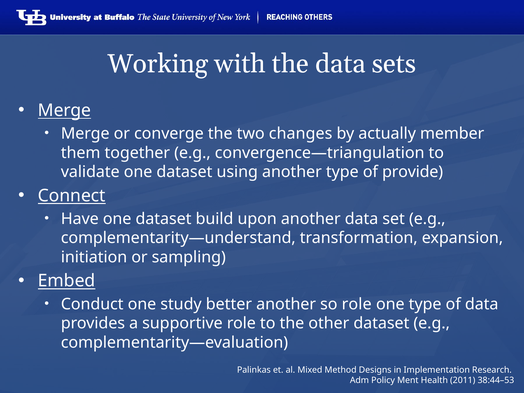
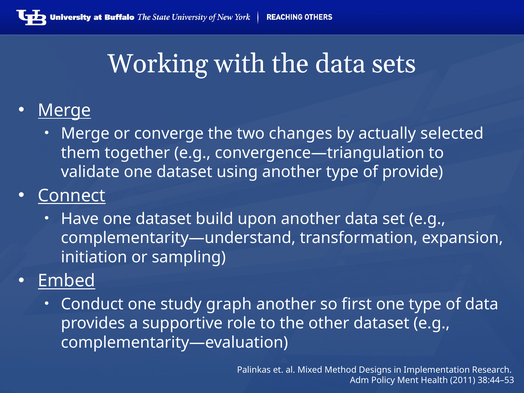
member: member -> selected (452, 134)
better: better -> graph (229, 304)
so role: role -> first (357, 304)
